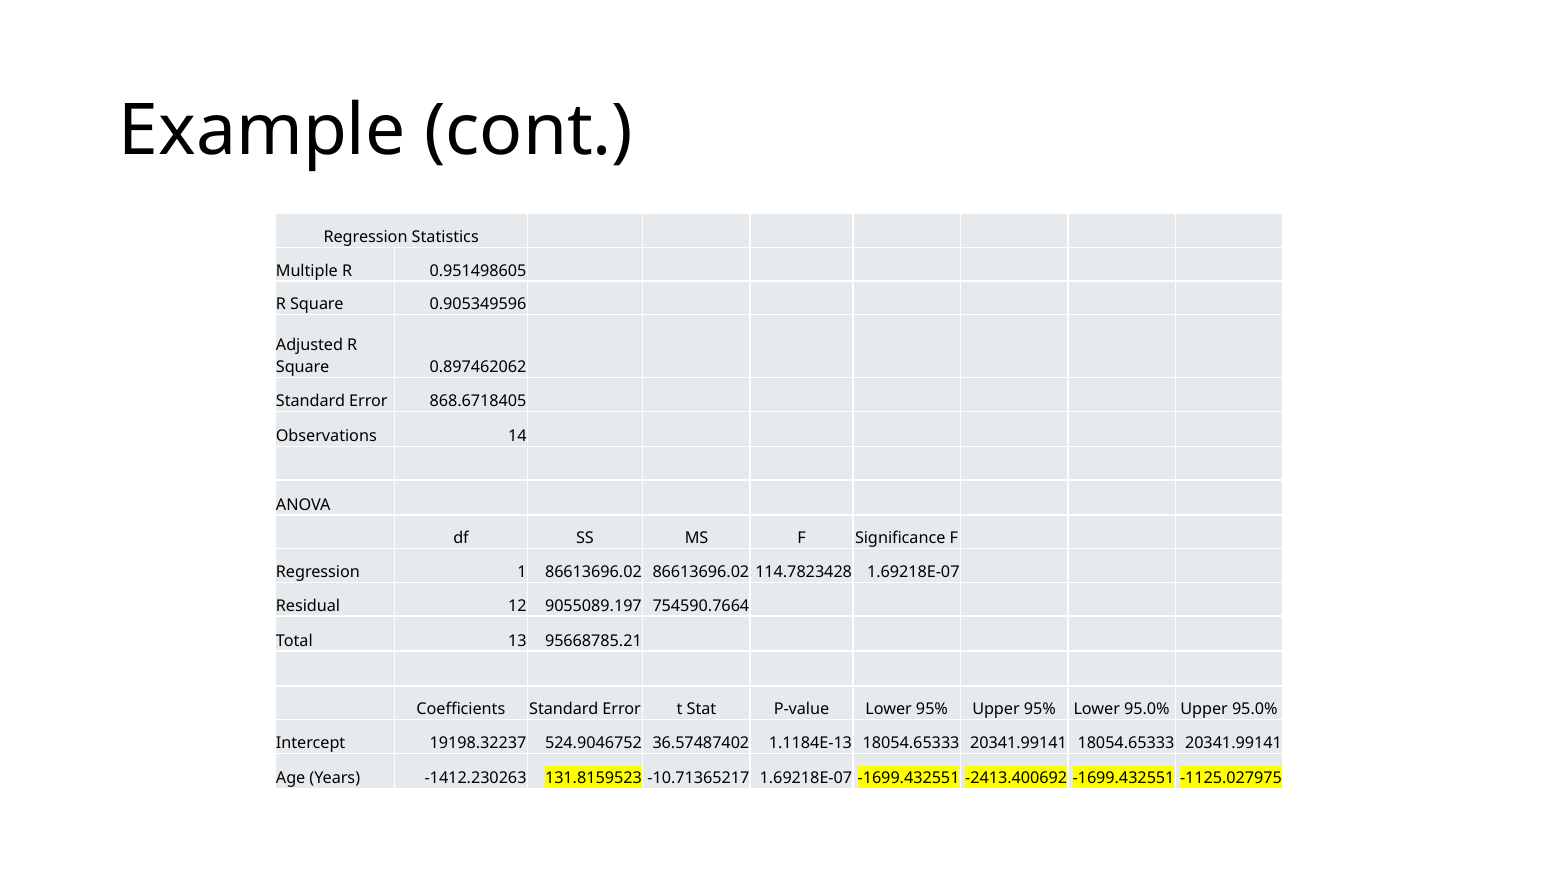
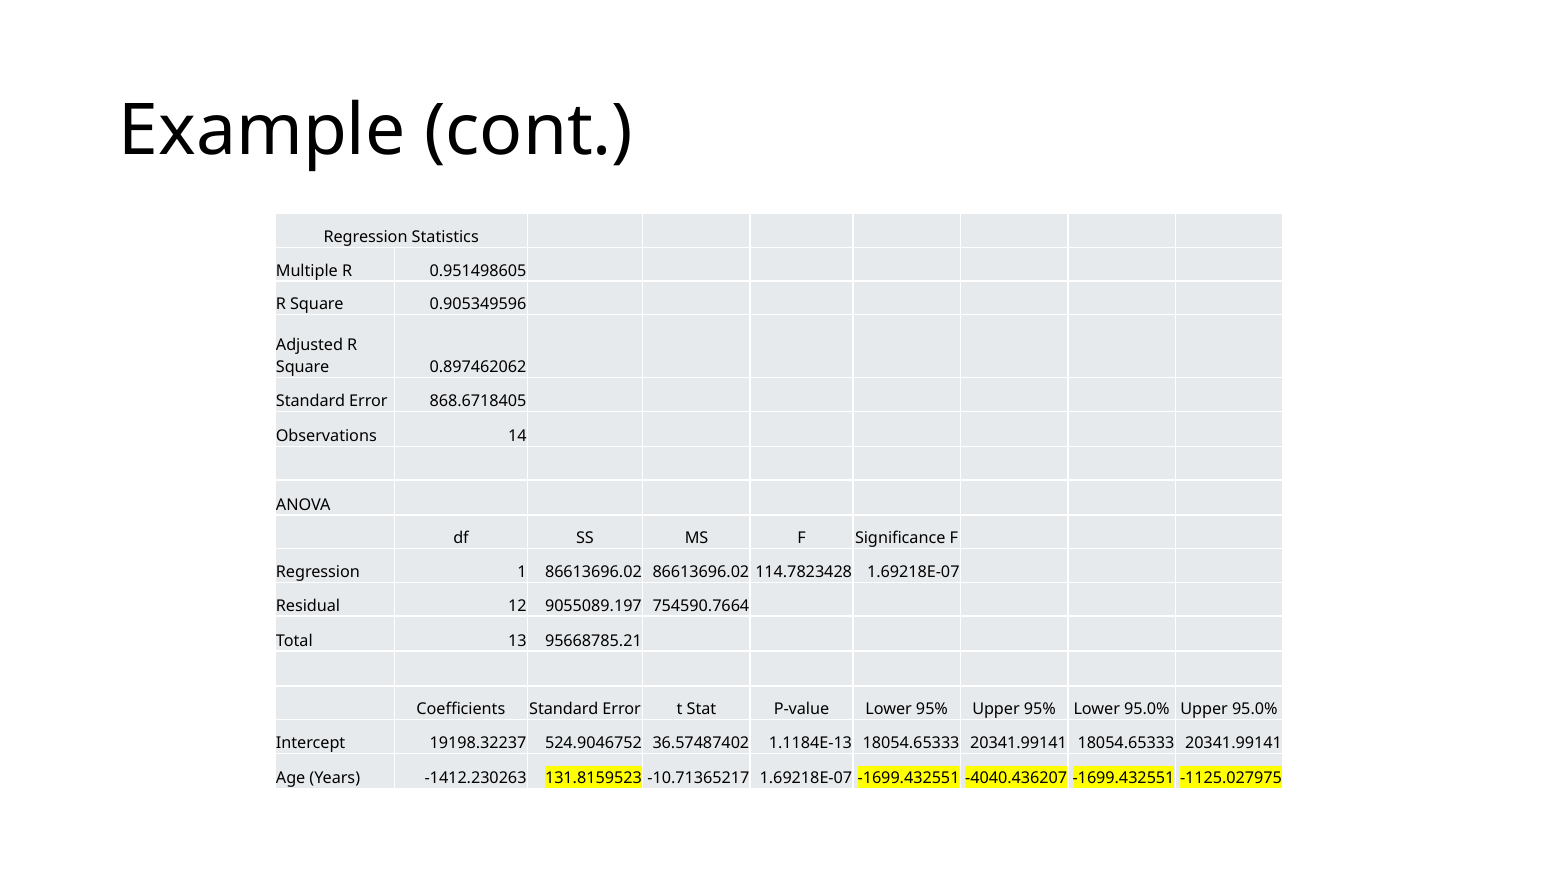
-2413.400692: -2413.400692 -> -4040.436207 (1016, 778)
